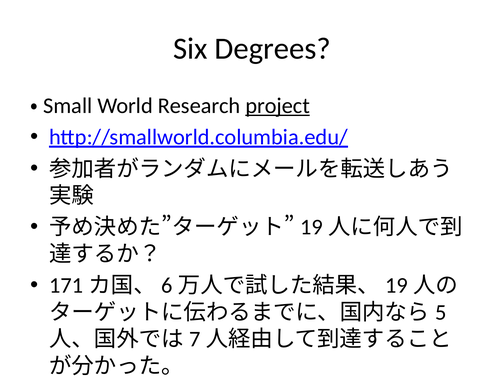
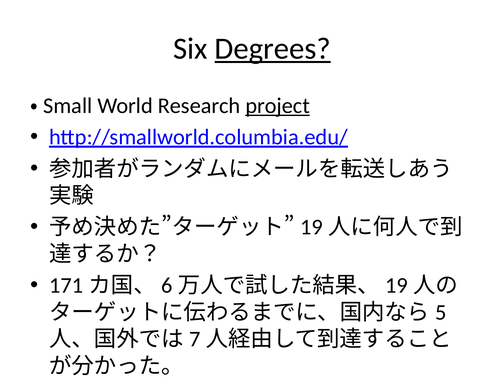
Degrees underline: none -> present (273, 49)
